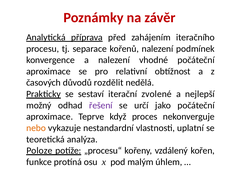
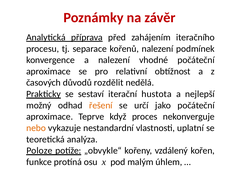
zvolené: zvolené -> hustota (157, 94)
řešení colour: purple -> orange (101, 105)
„procesu“: „procesu“ -> „obvykle“ (103, 151)
